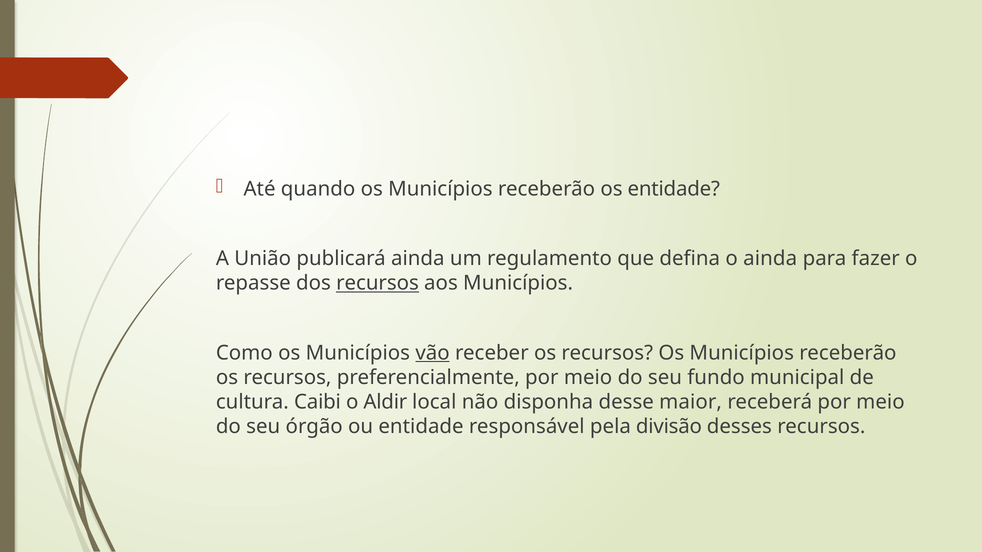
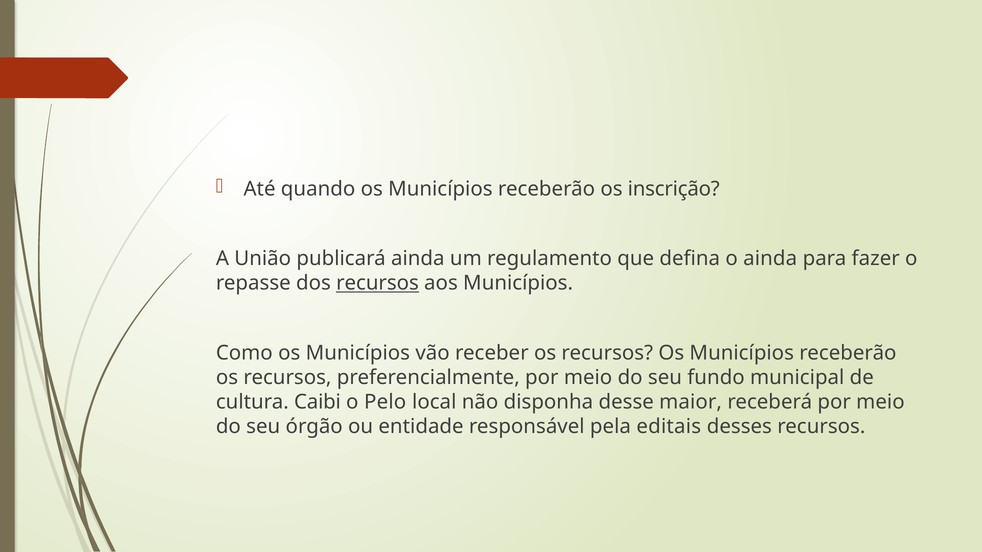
os entidade: entidade -> inscrição (674, 189)
vão underline: present -> none (433, 353)
Aldir: Aldir -> Pelo (385, 402)
divisão: divisão -> editais (669, 427)
